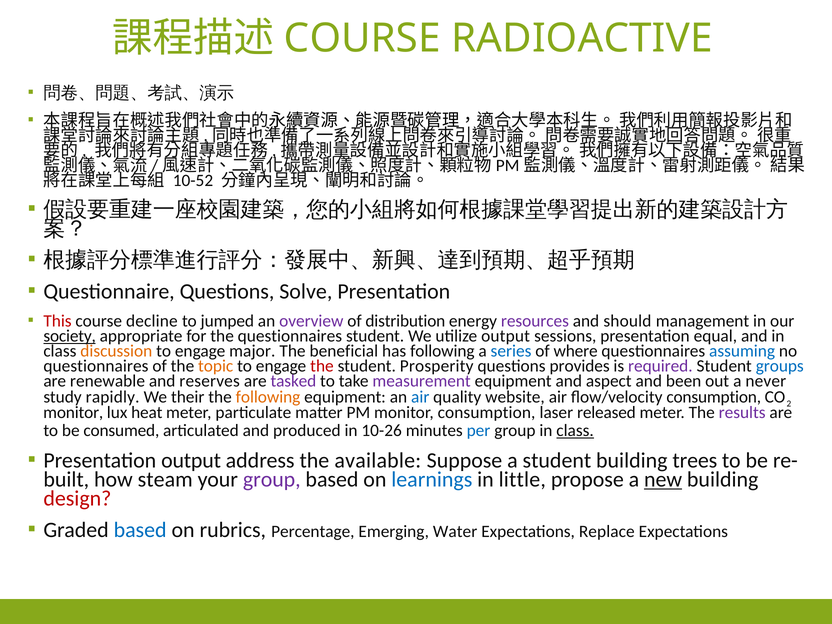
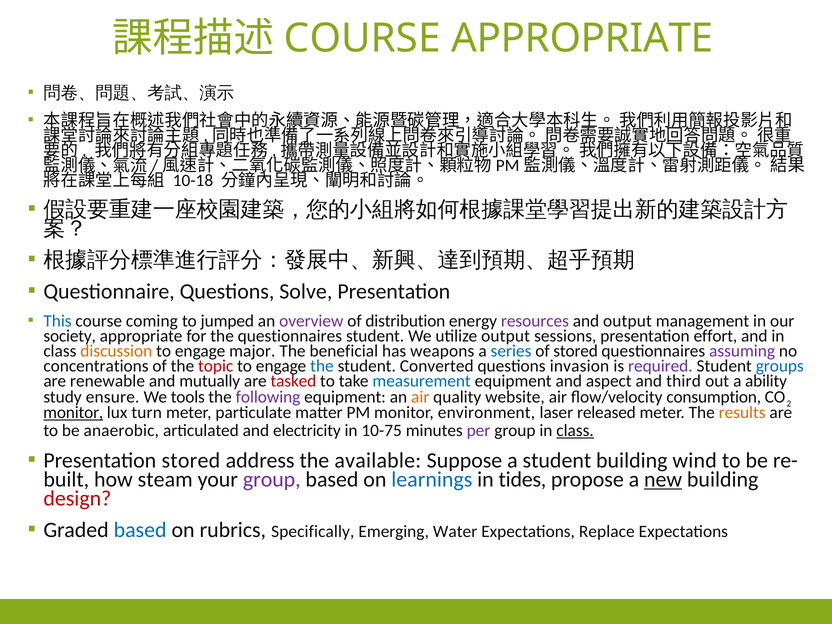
COURSE RADIOACTIVE: RADIOACTIVE -> APPROPRIATE (582, 39)
10-52: 10-52 -> 10-18 (193, 180)
This colour: red -> blue (58, 321)
decline: decline -> coming (152, 321)
and should: should -> output (627, 321)
society underline: present -> none (70, 336)
equal: equal -> effort (715, 336)
has following: following -> weapons (442, 351)
of where: where -> stored (576, 351)
assuming colour: blue -> purple (742, 351)
questionnaires: questionnaires -> concentrations (96, 366)
topic colour: orange -> red (216, 366)
the colour: red -> blue (322, 366)
Prosperity: Prosperity -> Converted (437, 366)
provides: provides -> invasion (579, 366)
reserves: reserves -> mutually (210, 381)
tasked colour: purple -> red (293, 381)
measurement colour: purple -> blue (422, 381)
been: been -> third (684, 381)
never: never -> ability (766, 381)
rapidly: rapidly -> ensure (113, 397)
their: their -> tools (188, 397)
following colour: orange -> purple (268, 397)
air colour: blue -> orange (420, 397)
monitor underline: none -> present (73, 413)
heat: heat -> turn (147, 413)
monitor consumption: consumption -> environment (487, 413)
results colour: purple -> orange (742, 413)
consumed: consumed -> anaerobic (121, 431)
produced: produced -> electricity (307, 431)
10-26: 10-26 -> 10-75 (382, 431)
per colour: blue -> purple (479, 431)
Presentation output: output -> stored (191, 461)
trees: trees -> wind (695, 461)
little: little -> tides (522, 480)
Percentage: Percentage -> Specifically (313, 531)
